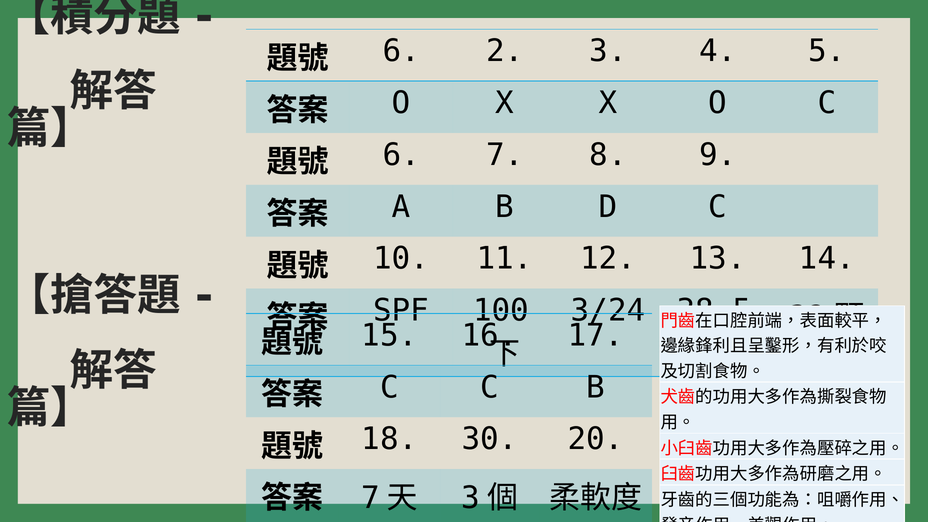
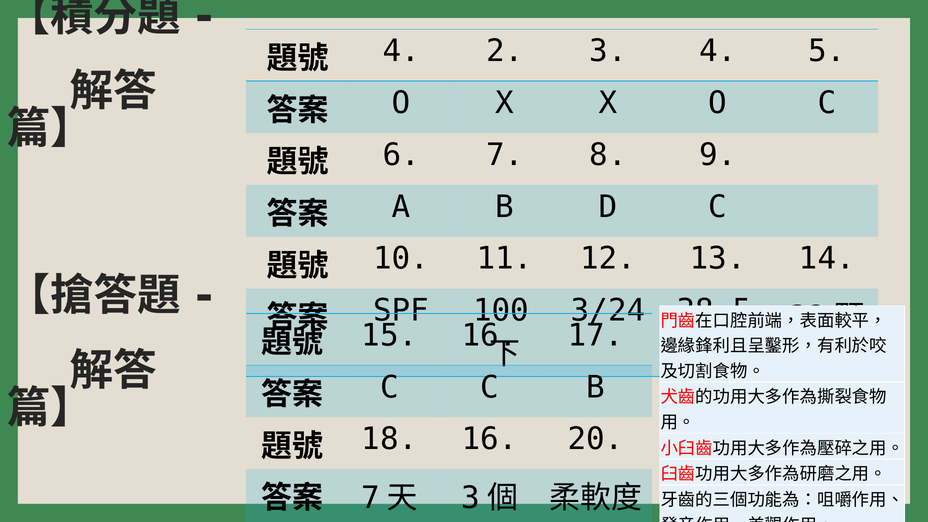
6: 6 -> 4 (401, 51)
18 30: 30 -> 16 (490, 439)
